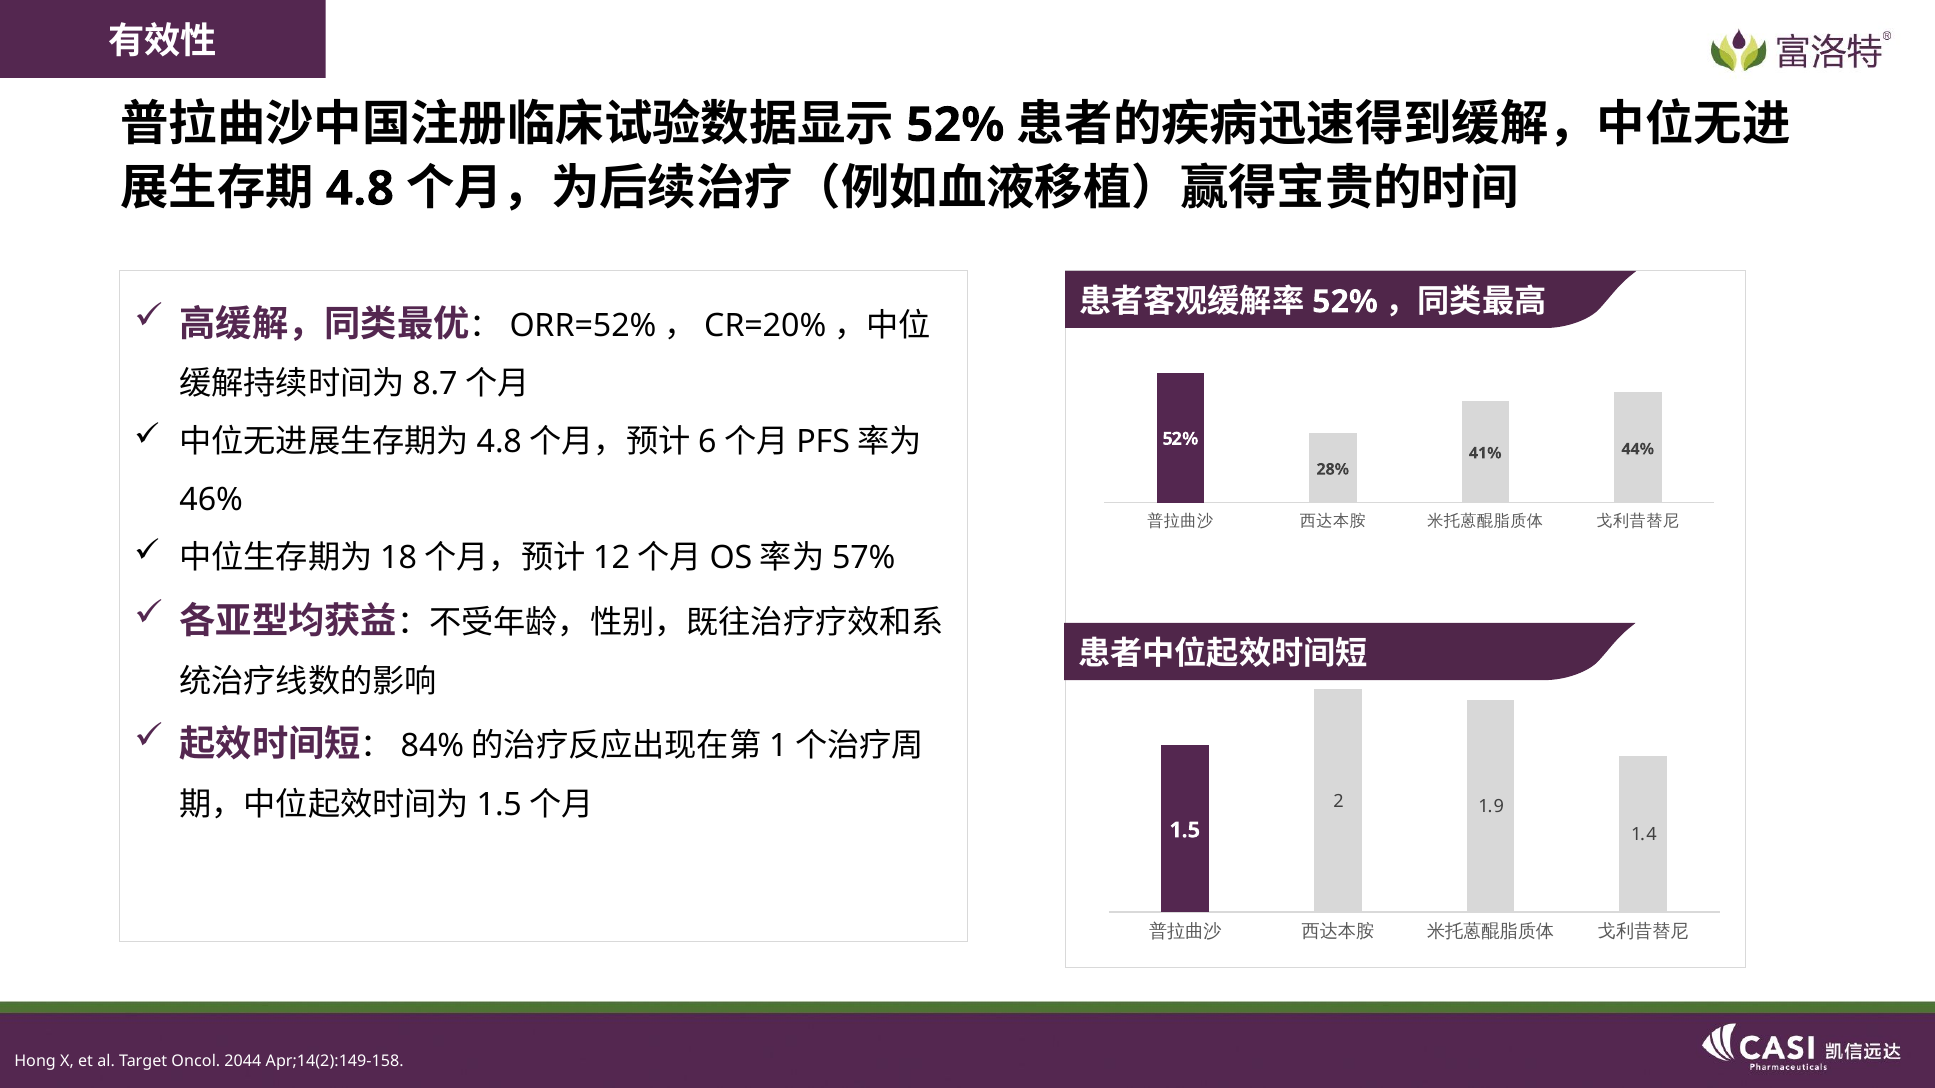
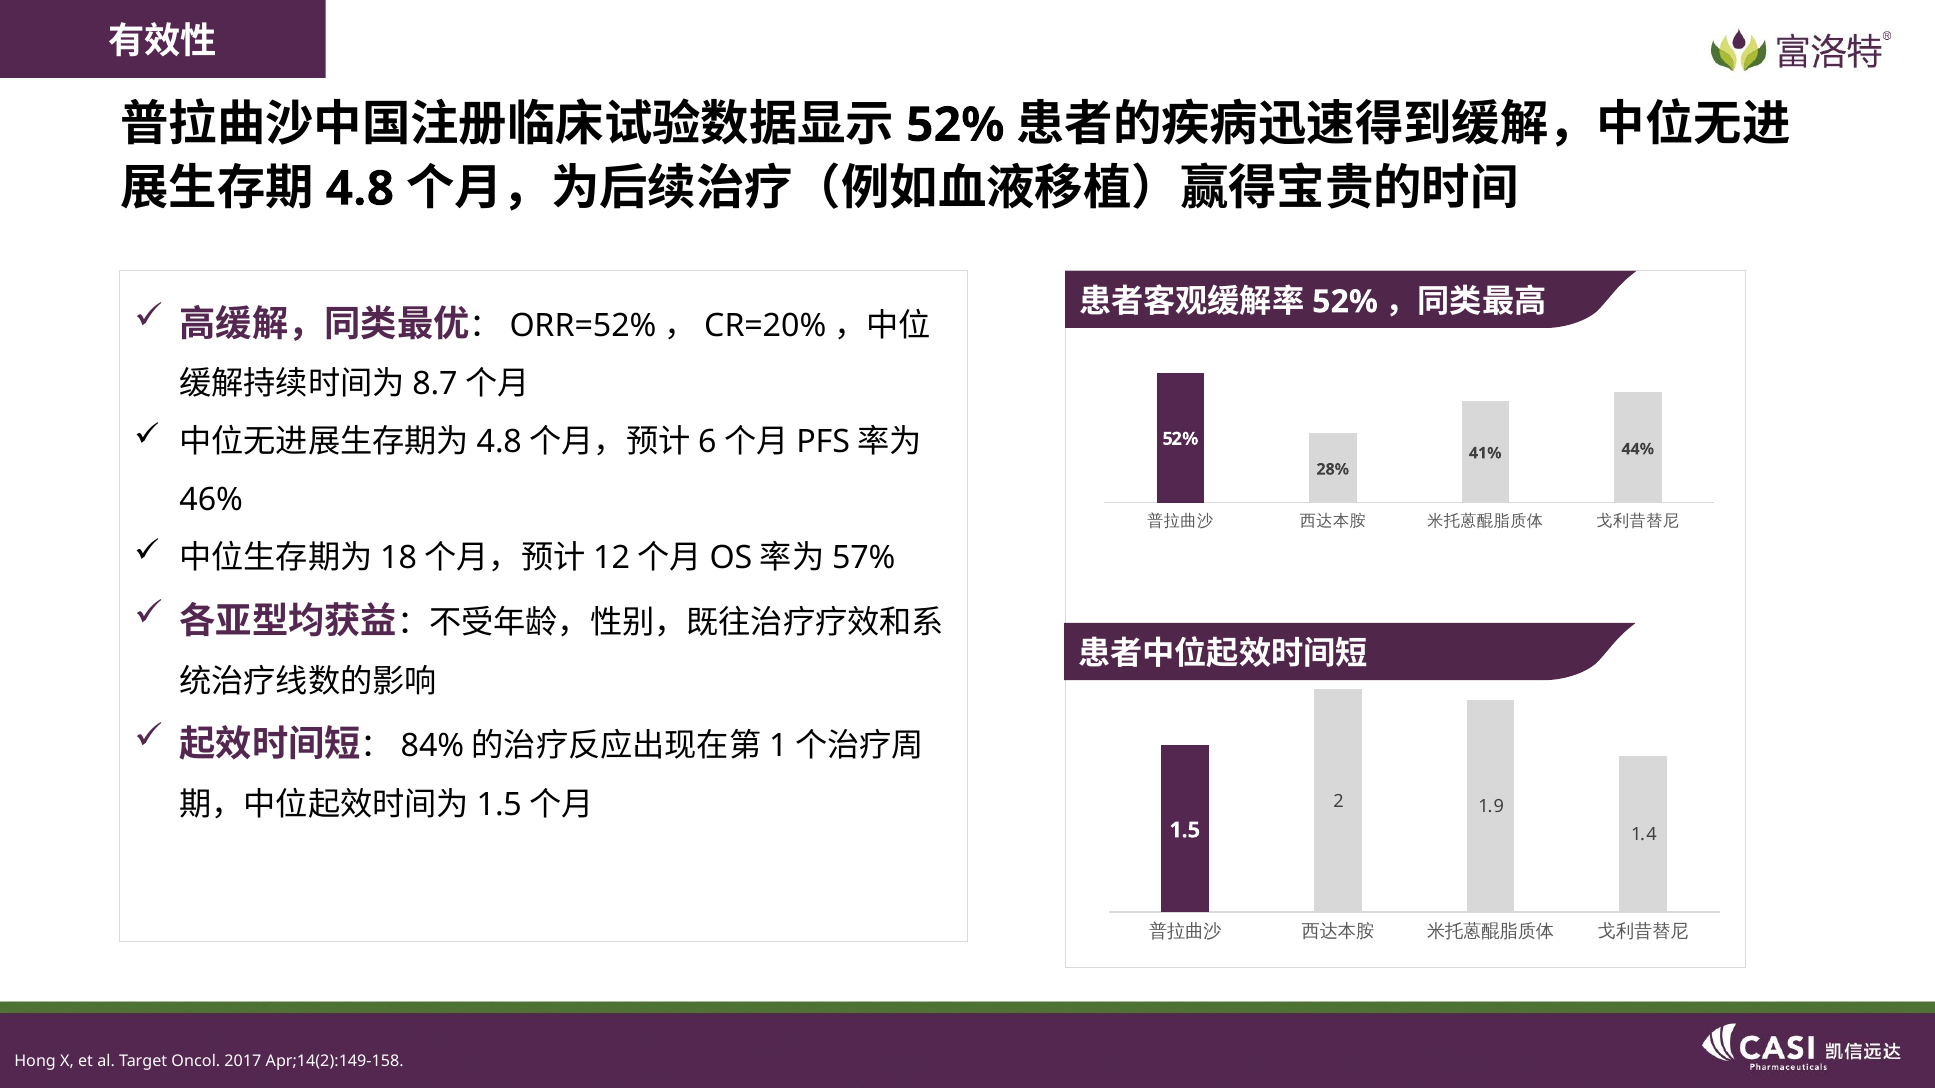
2044: 2044 -> 2017 (243, 1061)
